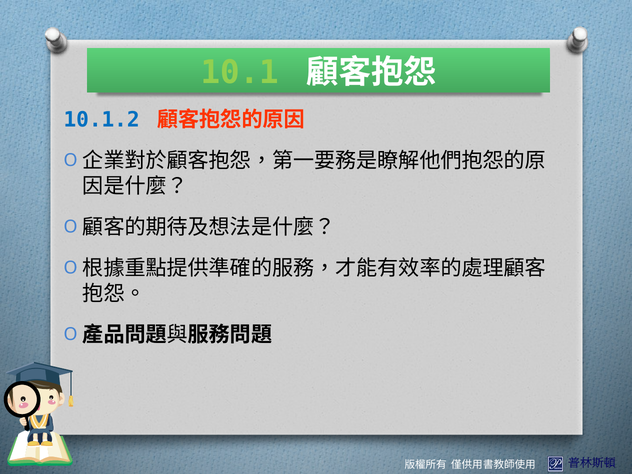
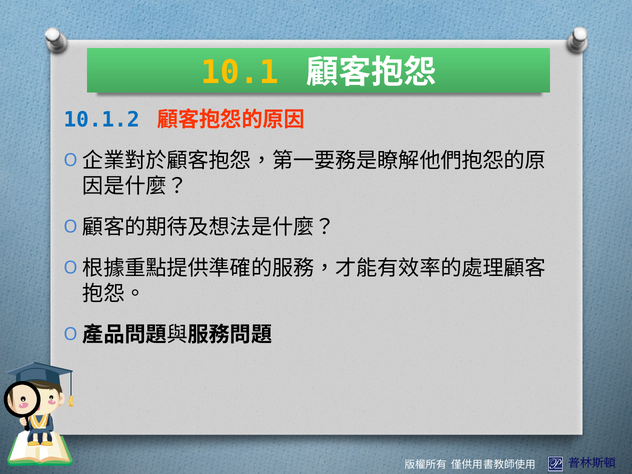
10.1 colour: light green -> yellow (240, 73)
